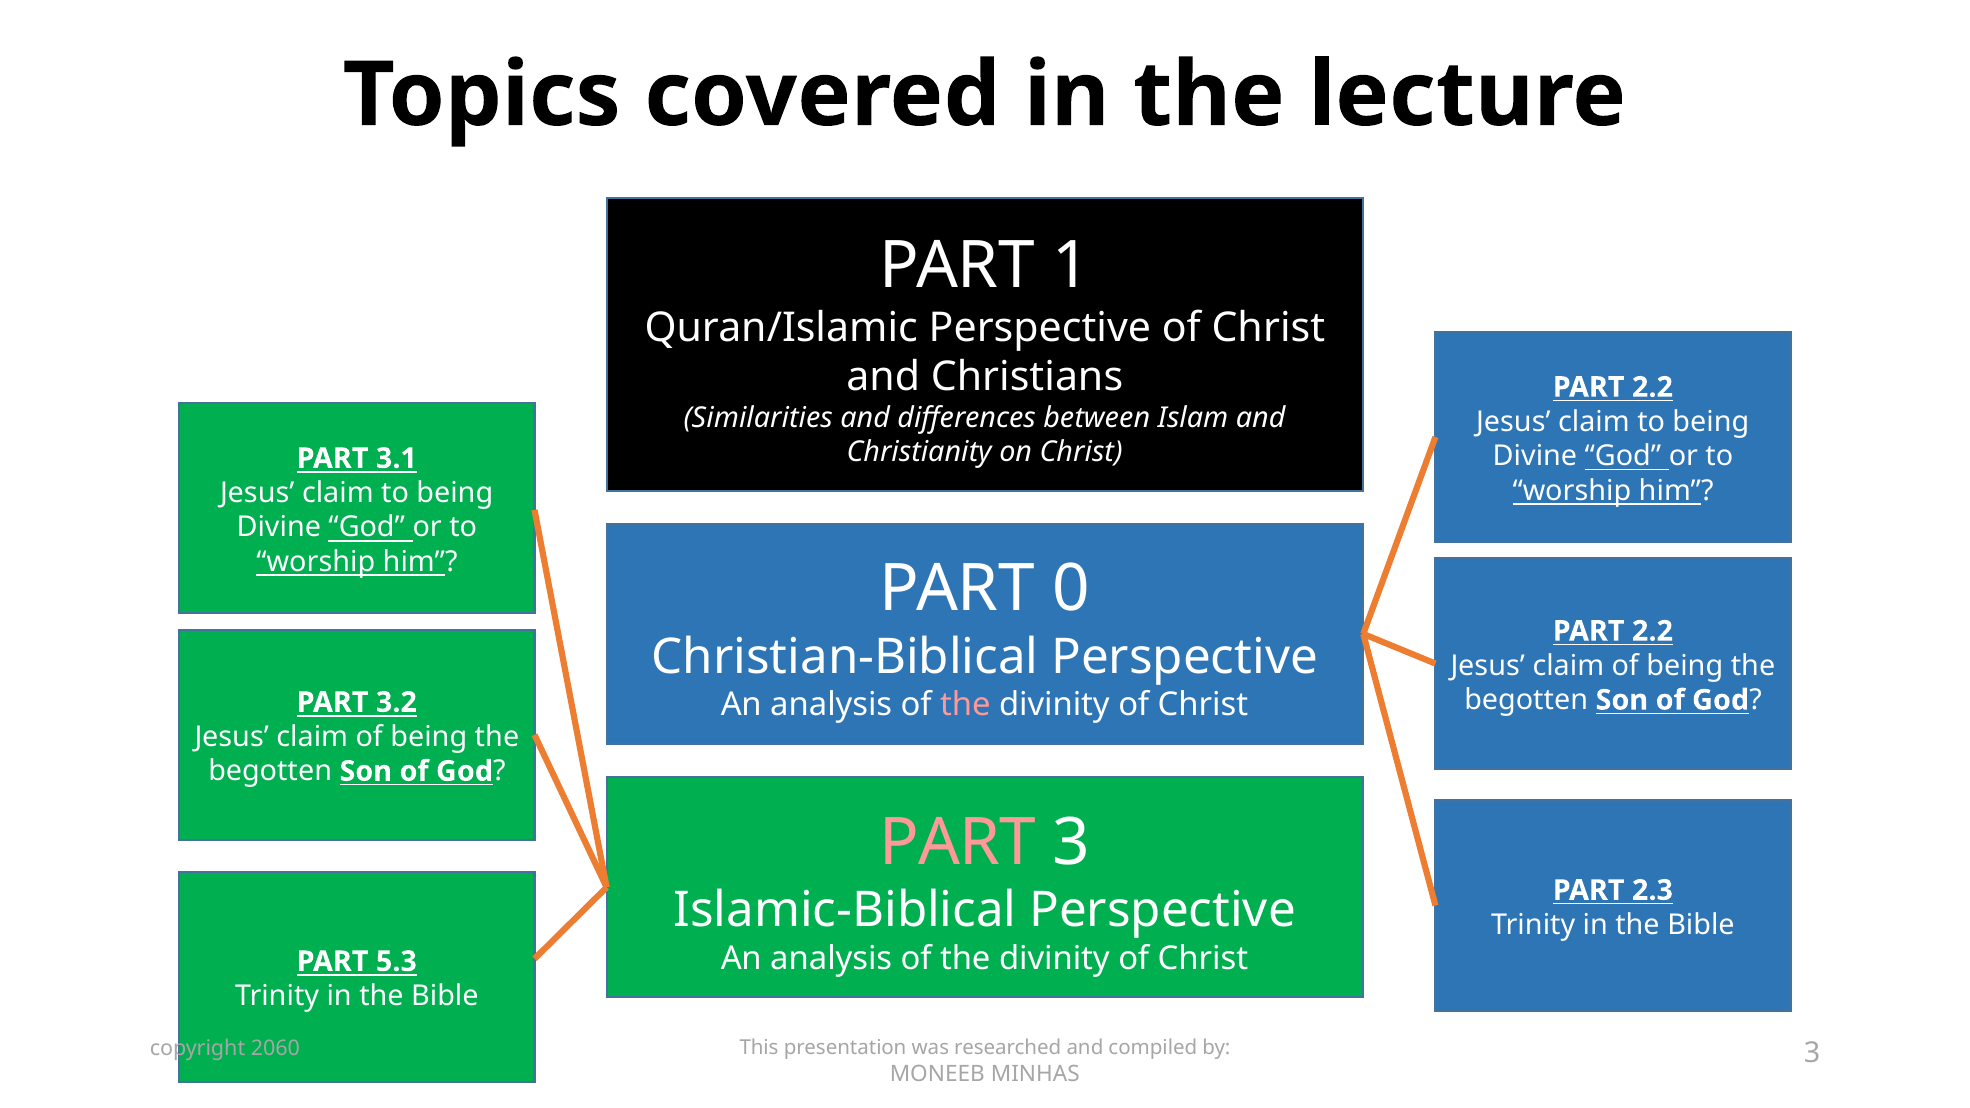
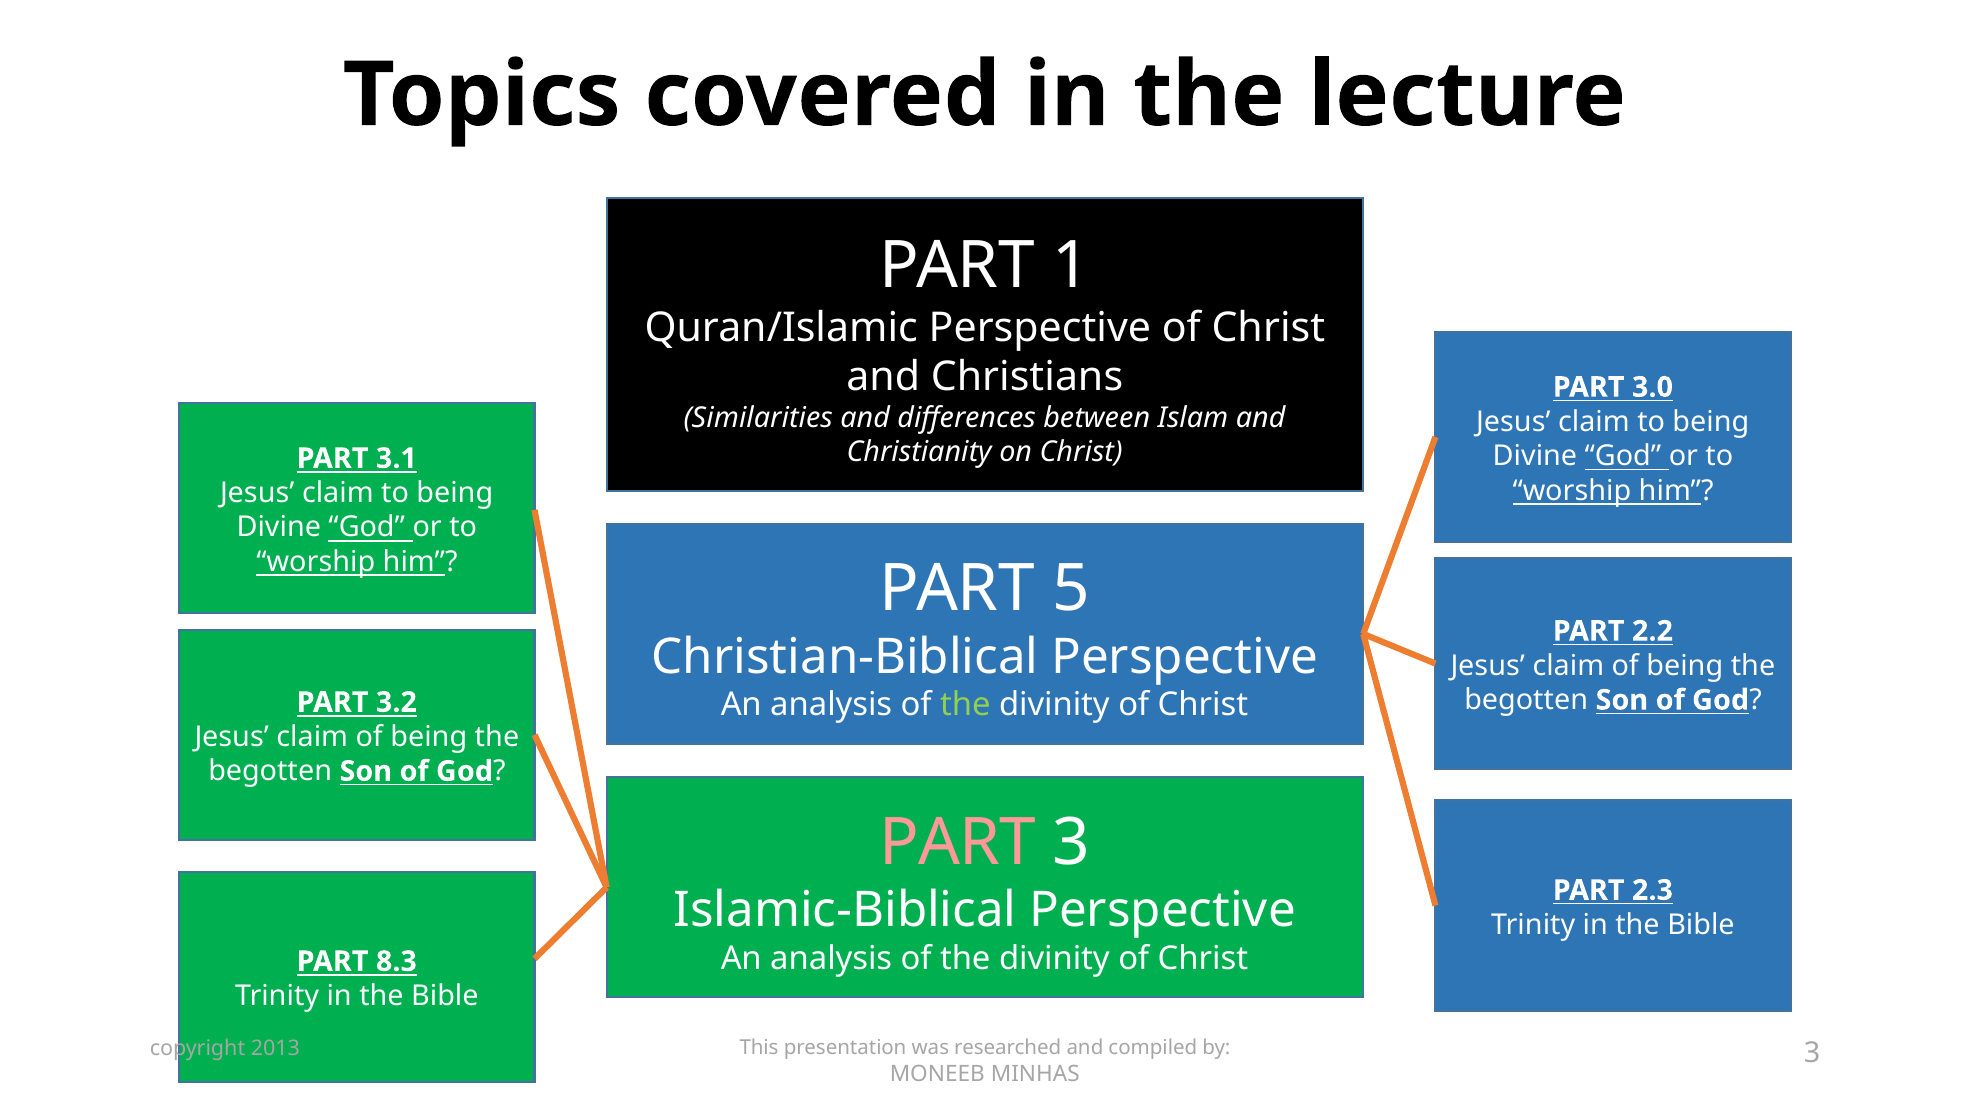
2.2: 2.2 -> 3.0 (1653, 387)
0: 0 -> 5 (1071, 589)
the colour: pink -> light green (965, 705)
5.3: 5.3 -> 8.3 (396, 962)
2060: 2060 -> 2013 (275, 1049)
